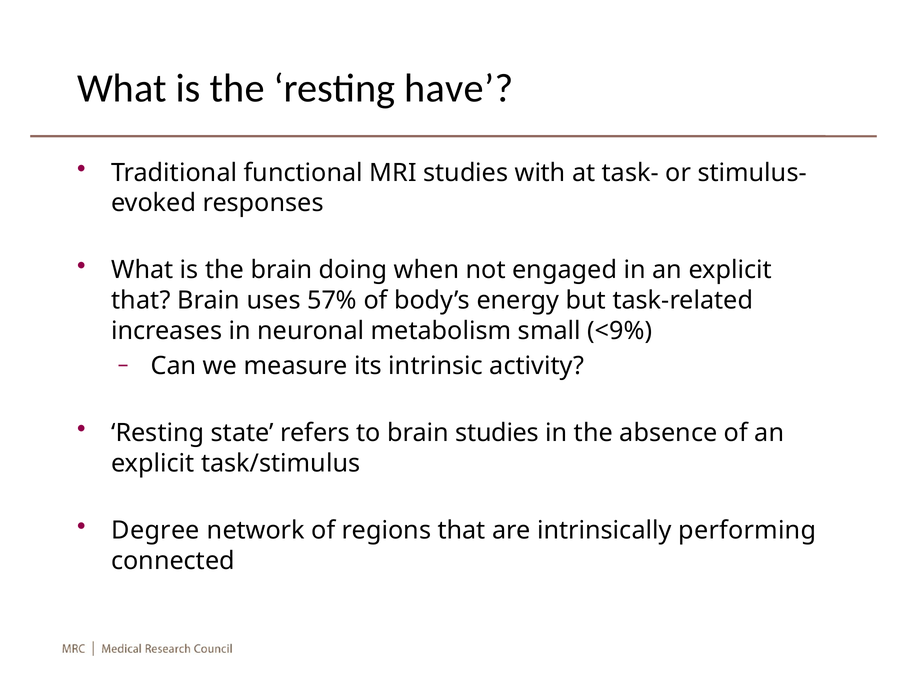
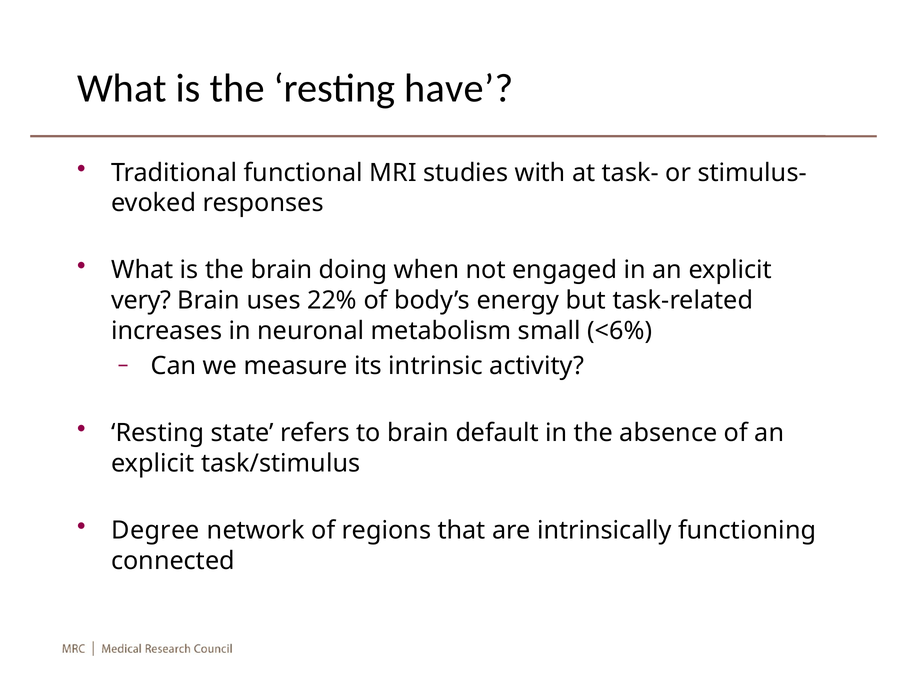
that: that -> very (141, 300)
57%: 57% -> 22% (332, 300)
<9%: <9% -> <6% (620, 330)
brain studies: studies -> default (497, 433)
performing: performing -> functioning (747, 530)
